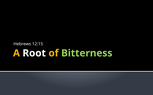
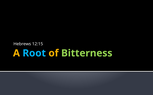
Root colour: white -> light blue (34, 53)
